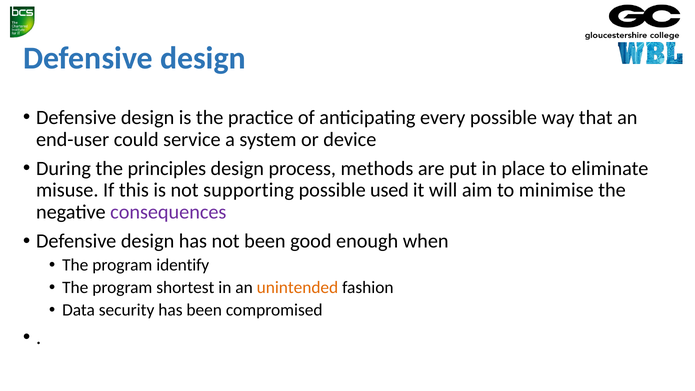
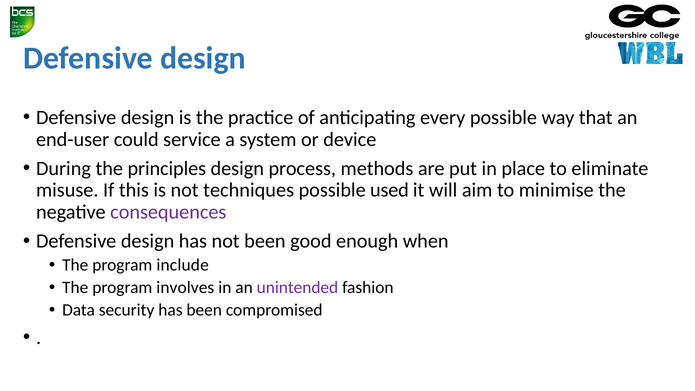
supporting: supporting -> techniques (249, 190)
identify: identify -> include (183, 265)
shortest: shortest -> involves (185, 288)
unintended colour: orange -> purple (297, 288)
